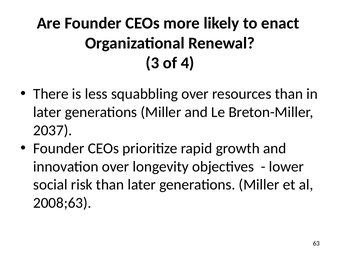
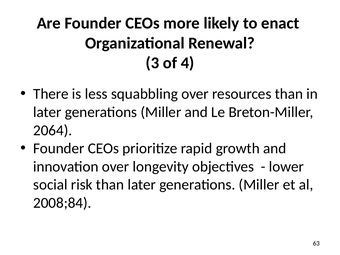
2037: 2037 -> 2064 (53, 130)
2008;63: 2008;63 -> 2008;84 (62, 203)
